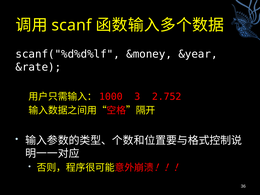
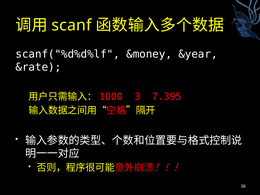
2.752: 2.752 -> 7.395 (167, 97)
